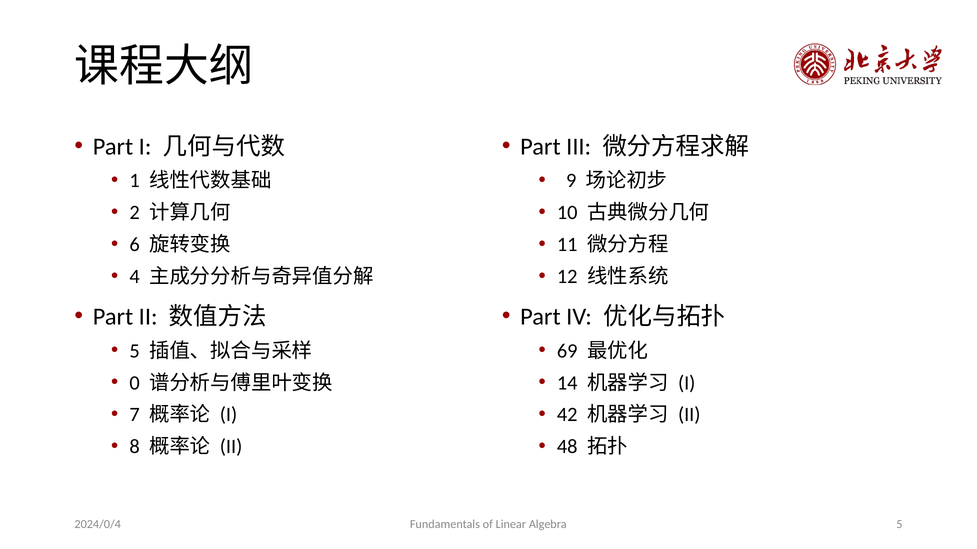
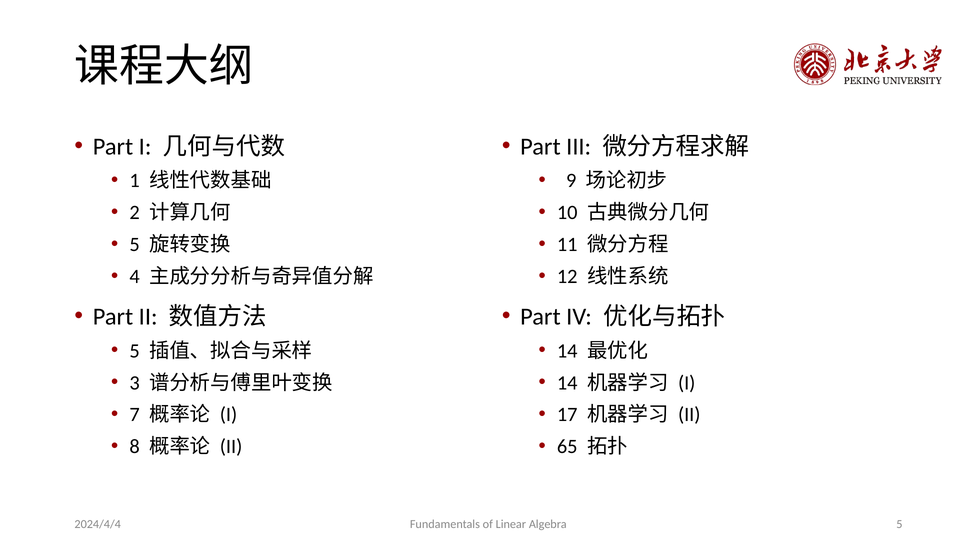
6: 6 -> 5 (135, 245)
69: 69 -> 14 (567, 351)
0: 0 -> 3 (135, 383)
42: 42 -> 17 (567, 415)
48: 48 -> 65 (567, 447)
2024/0/4: 2024/0/4 -> 2024/4/4 (98, 525)
